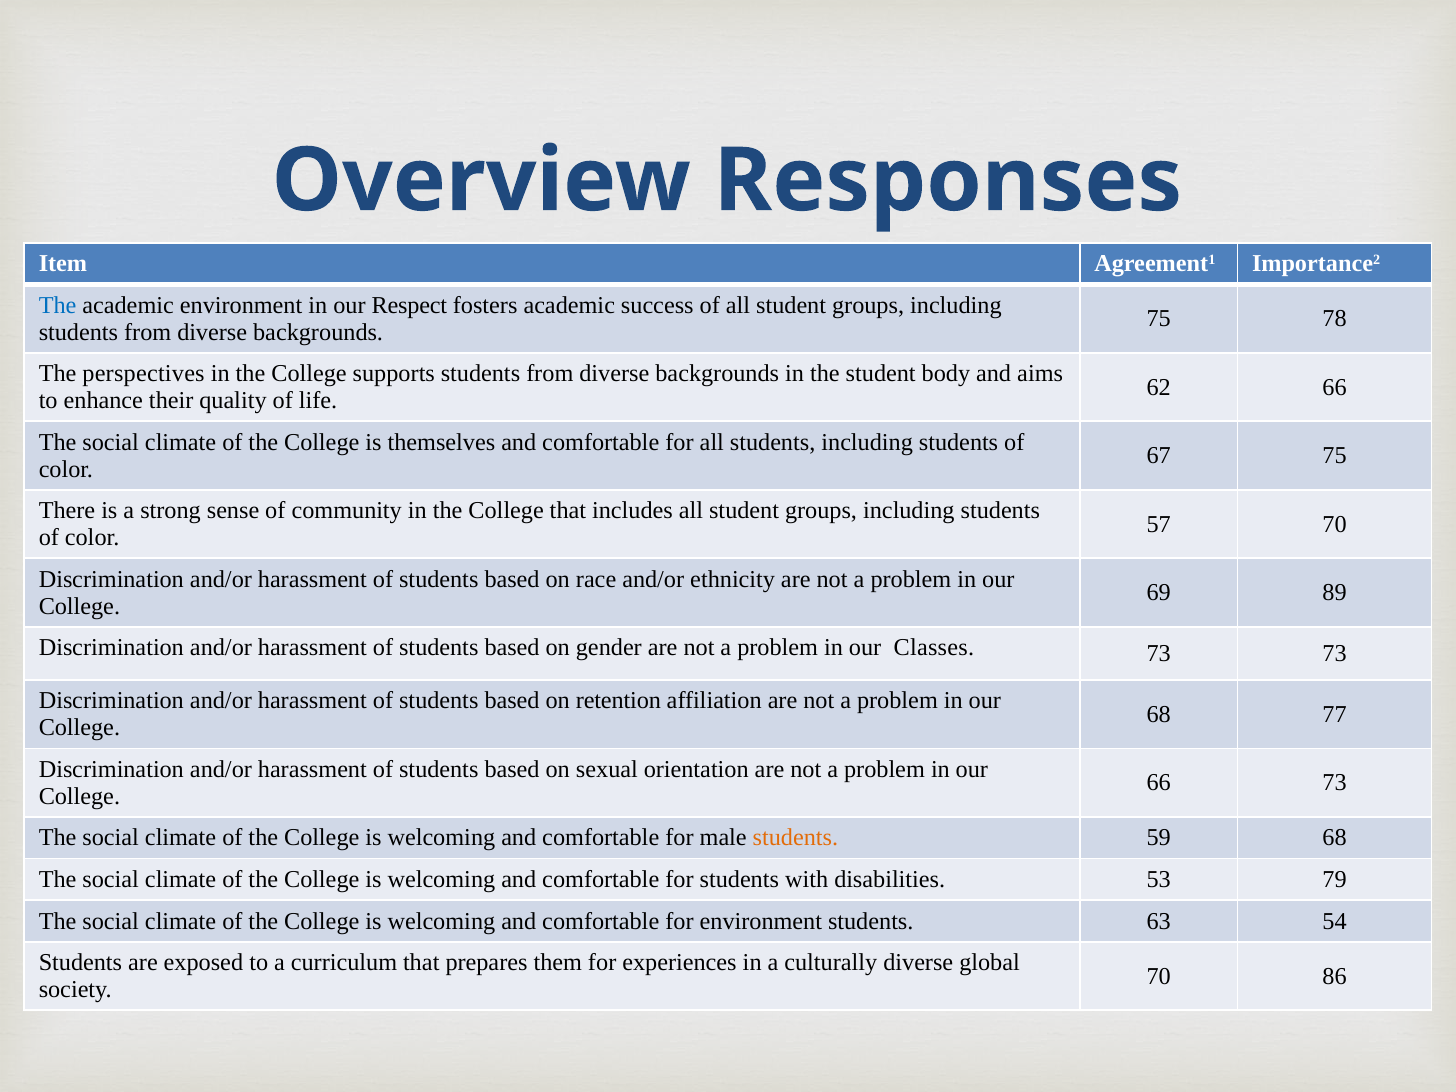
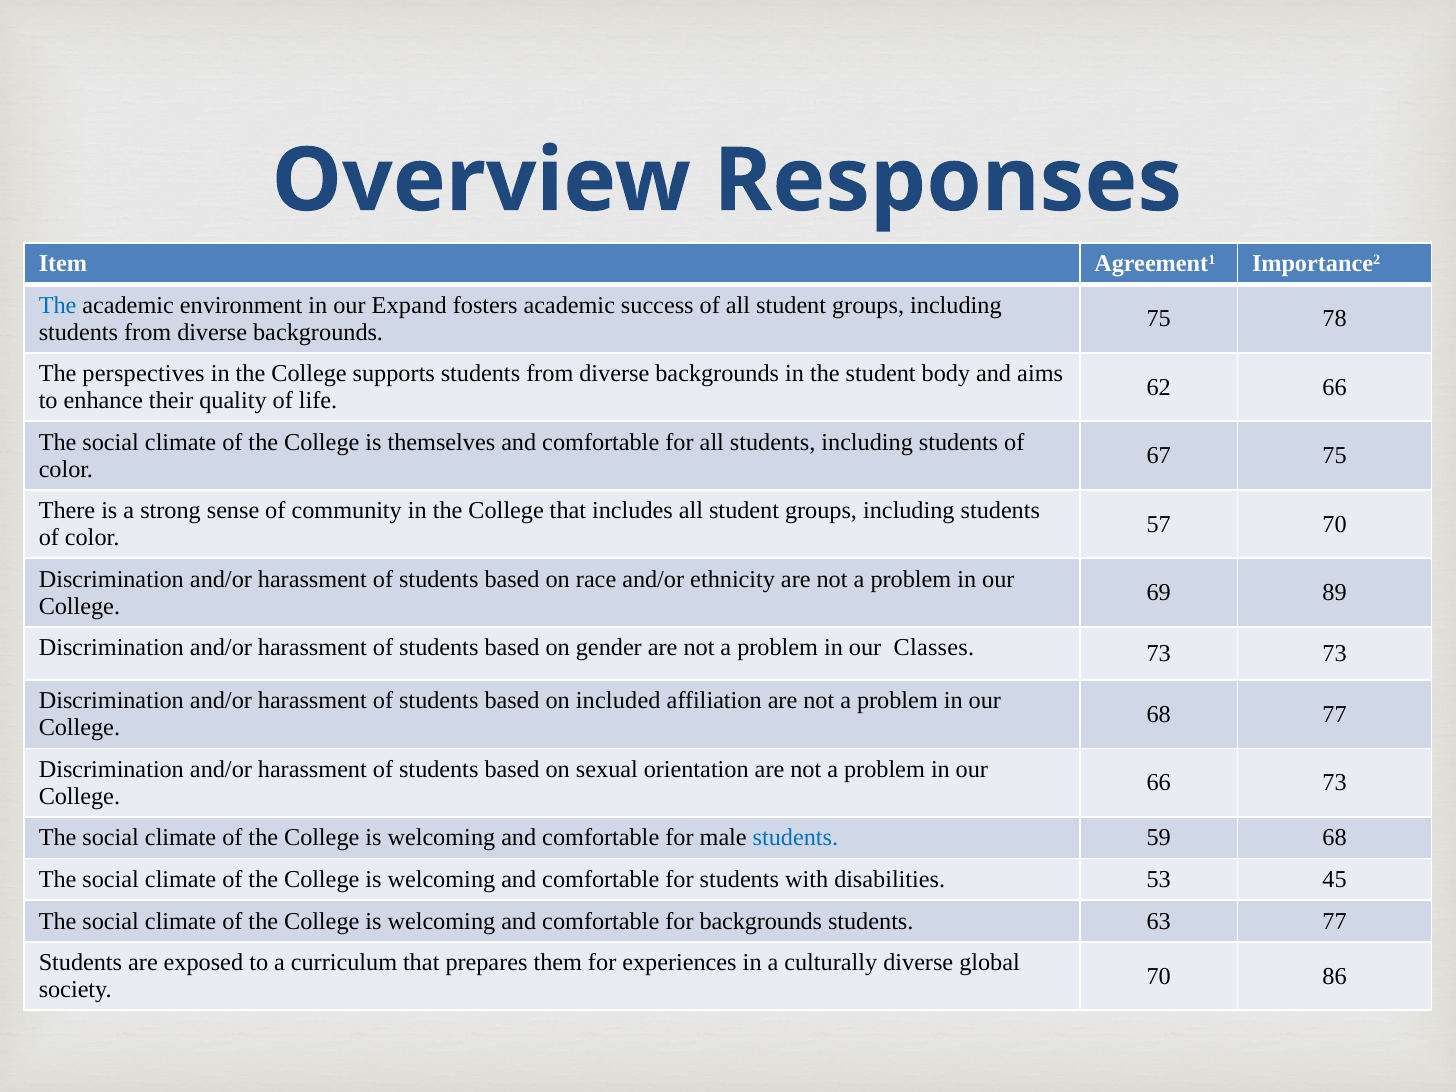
Respect: Respect -> Expand (409, 305)
retention: retention -> included (618, 701)
students colour: orange -> blue (795, 838)
79: 79 -> 45 (1335, 880)
for environment: environment -> backgrounds (761, 921)
63 54: 54 -> 77 (1335, 921)
